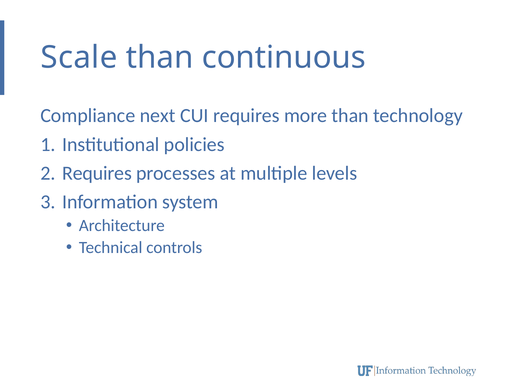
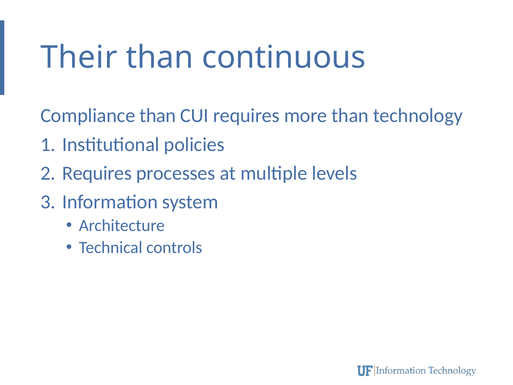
Scale: Scale -> Their (79, 57)
Compliance next: next -> than (158, 116)
